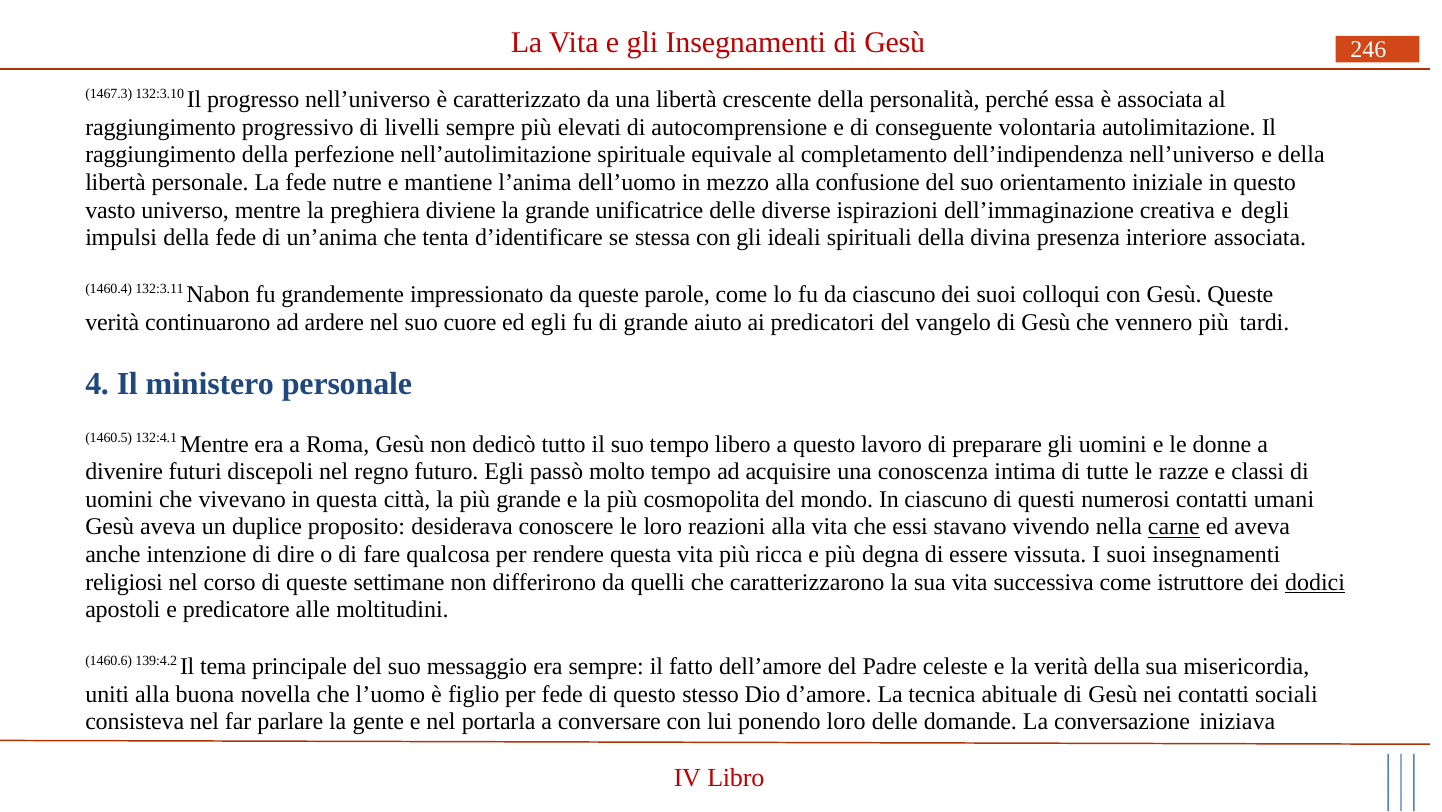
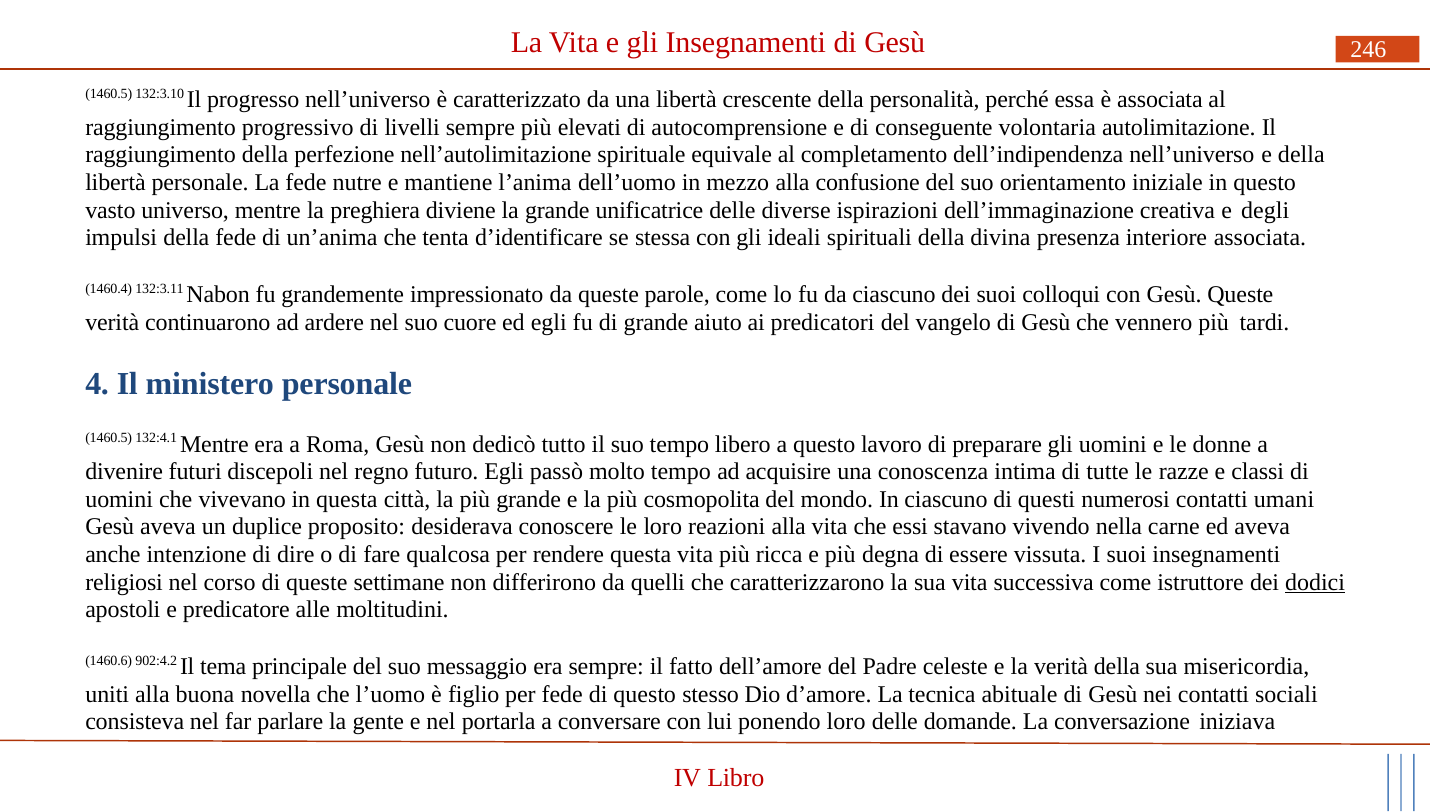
1467.3: 1467.3 -> 1460.5 (109, 94)
carne underline: present -> none (1174, 527)
139:4.2: 139:4.2 -> 902:4.2 (156, 661)
